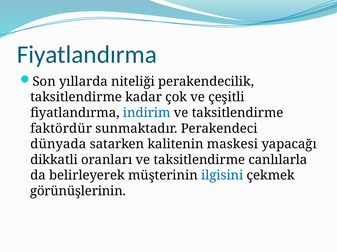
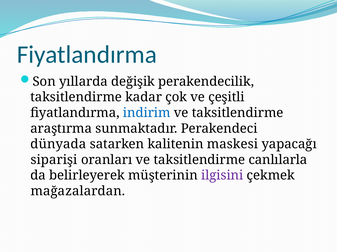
niteliği: niteliği -> değişik (133, 82)
faktördür: faktördür -> araştırma (61, 129)
dikkatli: dikkatli -> siparişi (54, 160)
ilgisini colour: blue -> purple (222, 176)
görünüşlerinin: görünüşlerinin -> mağazalardan (78, 192)
